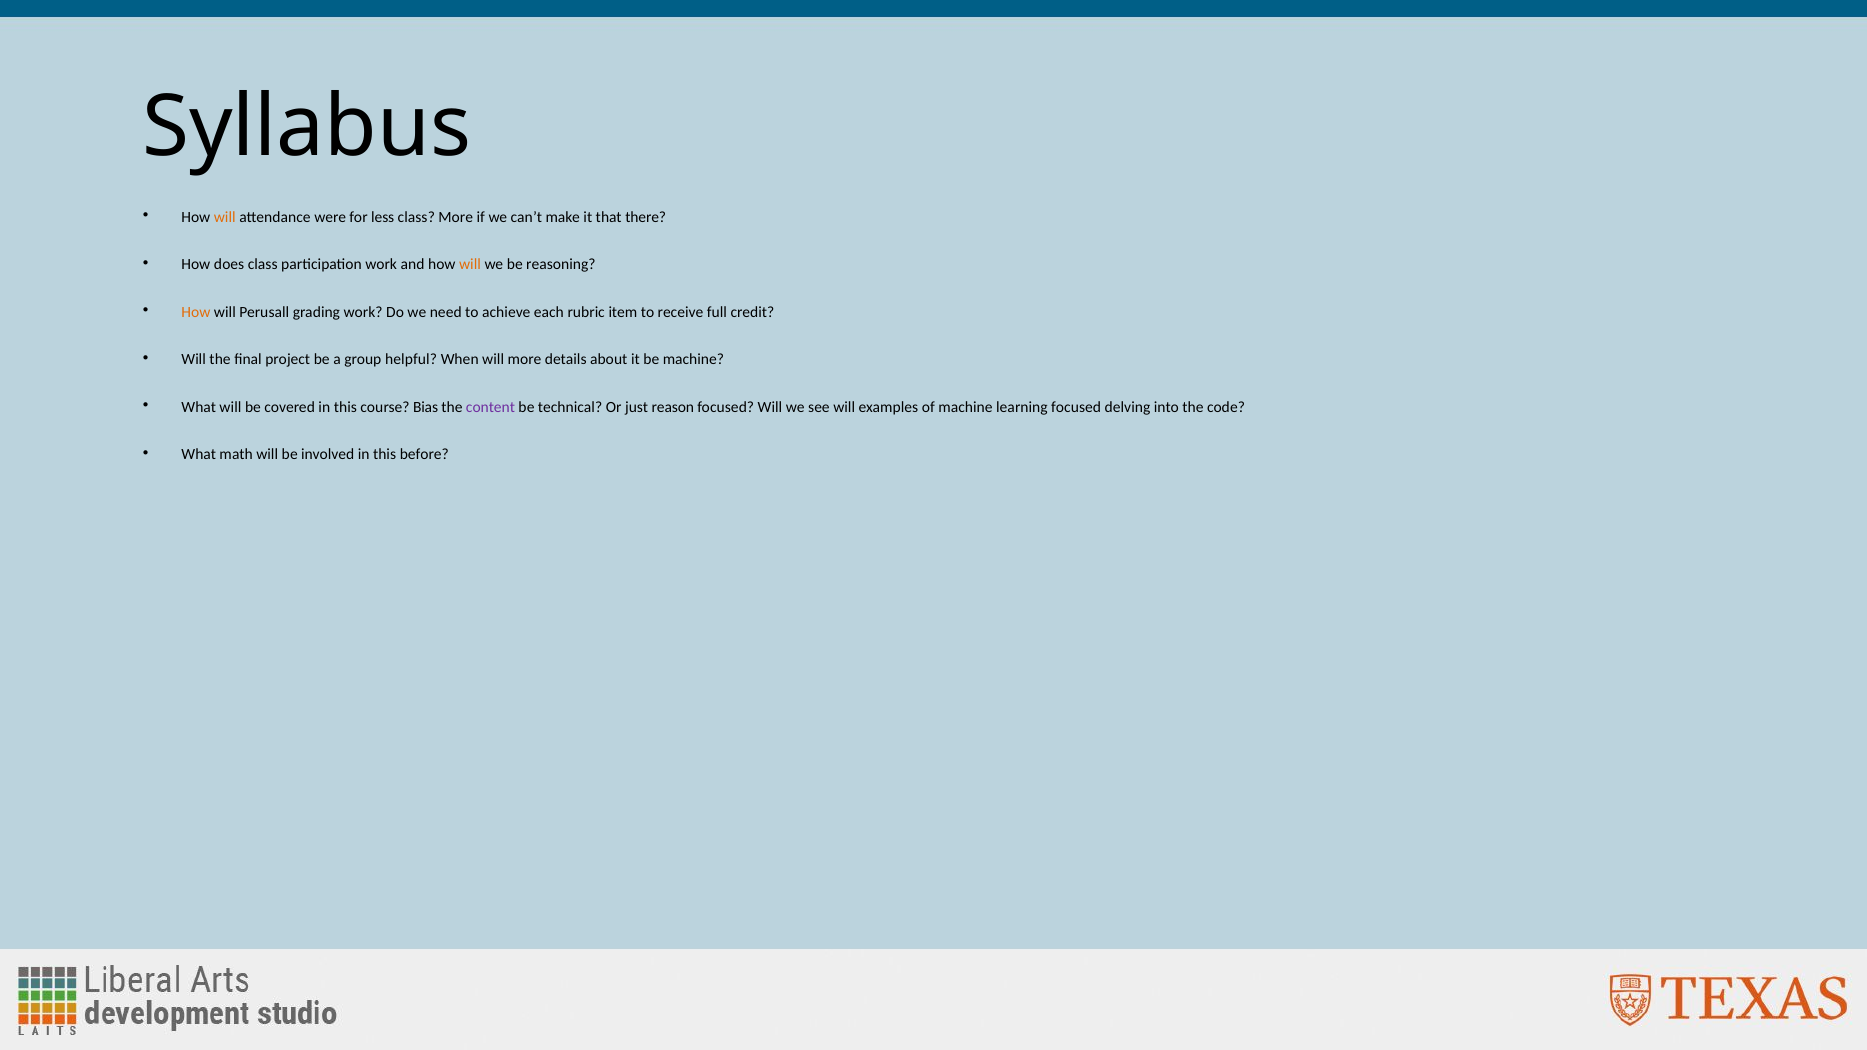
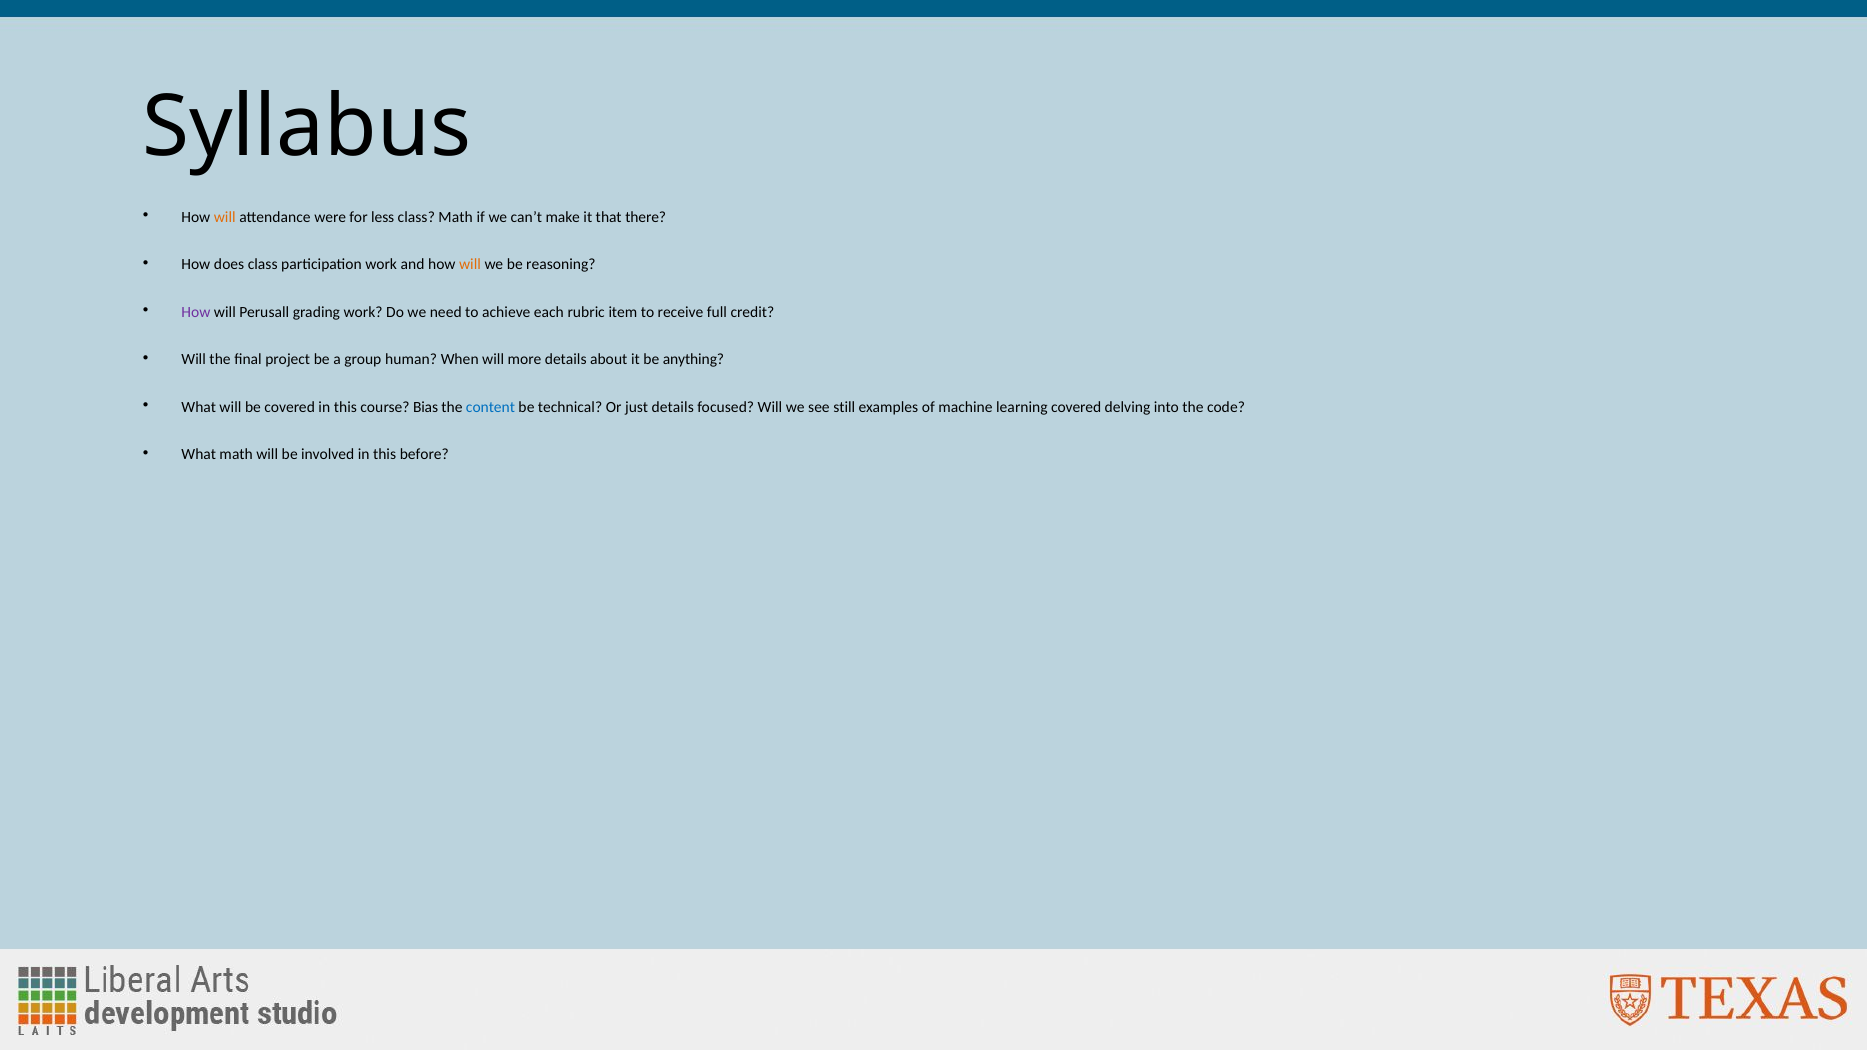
class More: More -> Math (456, 217)
How colour: orange -> purple (196, 312)
helpful: helpful -> human (411, 360)
be machine: machine -> anything (693, 360)
content colour: purple -> blue (491, 407)
just reason: reason -> details (673, 407)
see will: will -> still (844, 407)
learning focused: focused -> covered (1076, 407)
